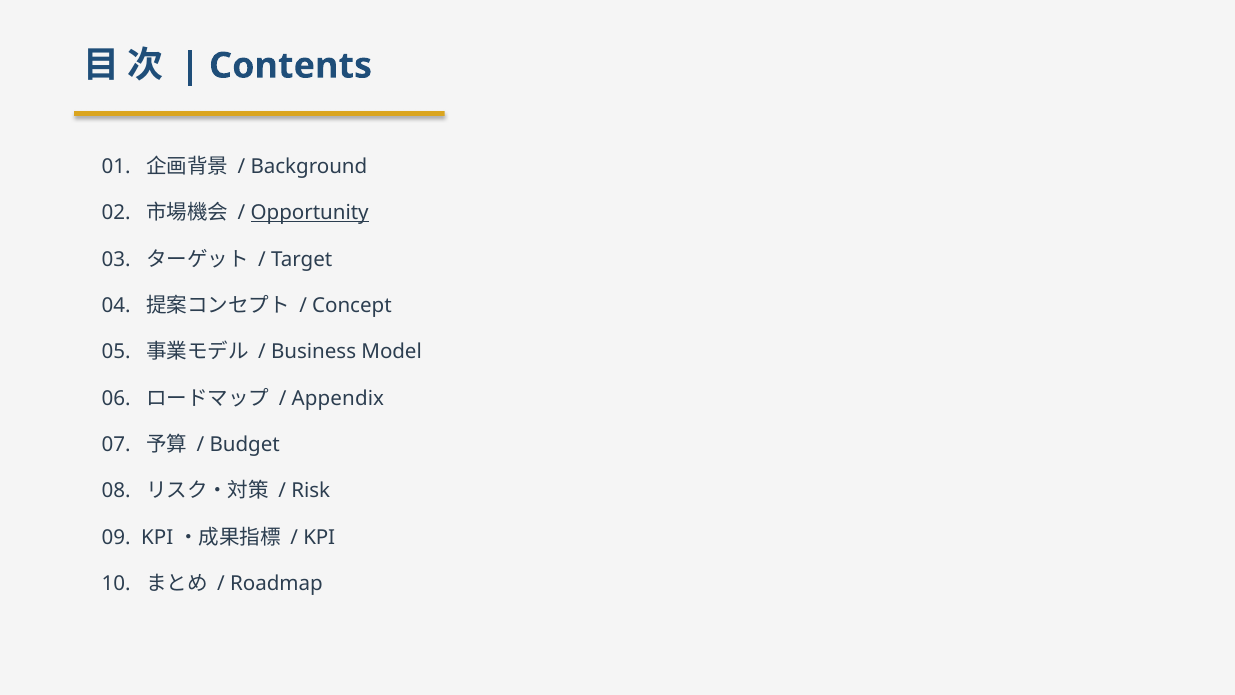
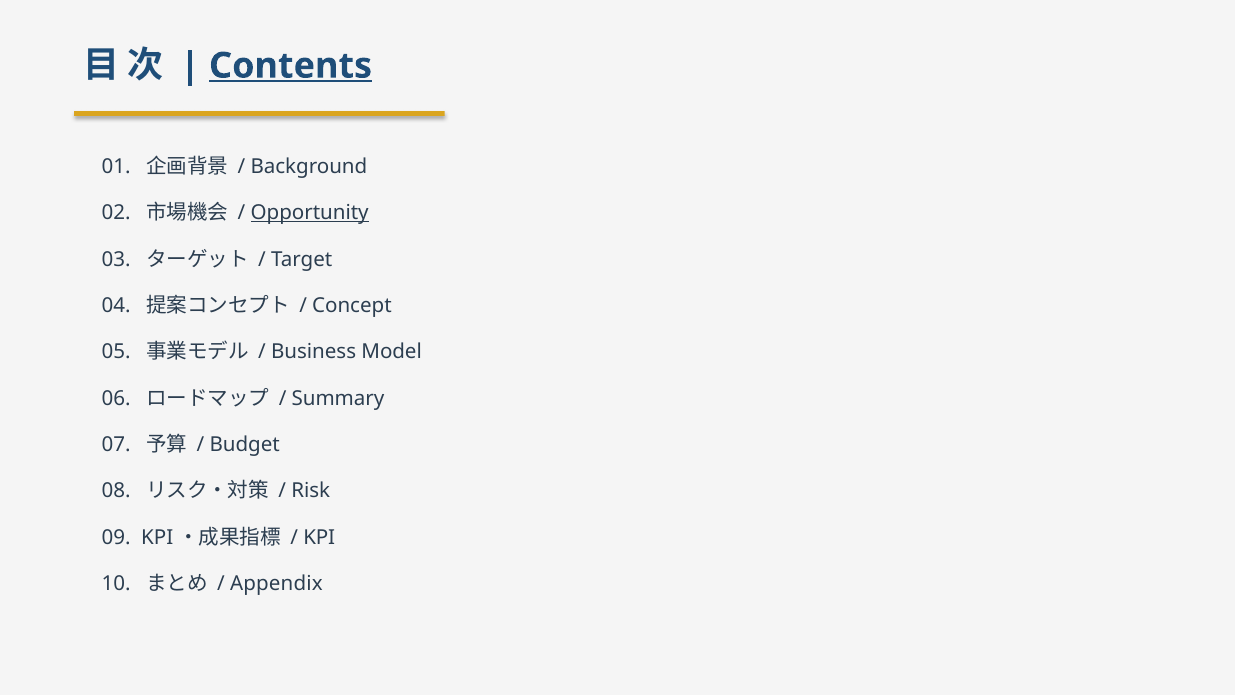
Contents underline: none -> present (291, 66)
Appendix: Appendix -> Summary (338, 398)
Roadmap: Roadmap -> Appendix (276, 583)
